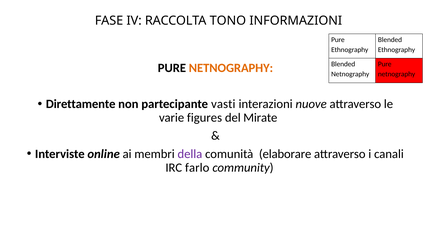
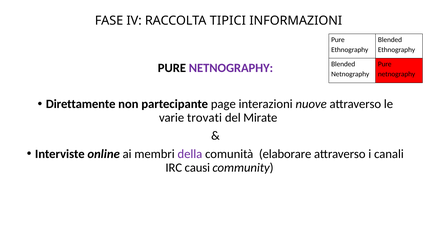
TONO: TONO -> TIPICI (228, 21)
NETNOGRAPHY colour: orange -> purple (231, 68)
vasti: vasti -> page (223, 104)
figures: figures -> trovati (204, 118)
farlo: farlo -> causi (197, 168)
